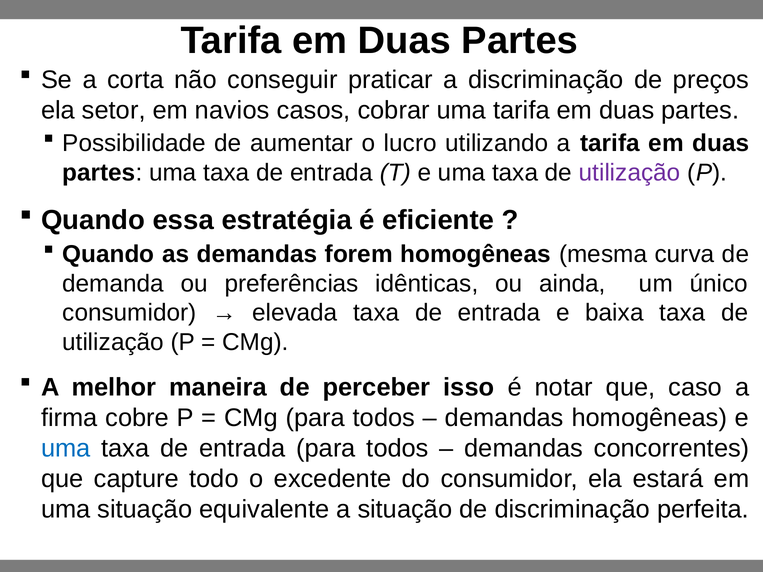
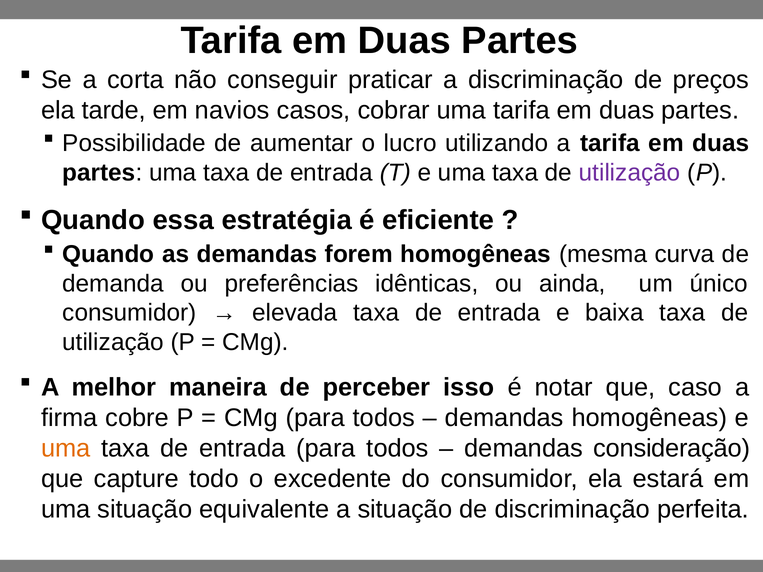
setor: setor -> tarde (114, 110)
uma colour: blue -> orange (66, 448)
concorrentes: concorrentes -> consideração (672, 448)
